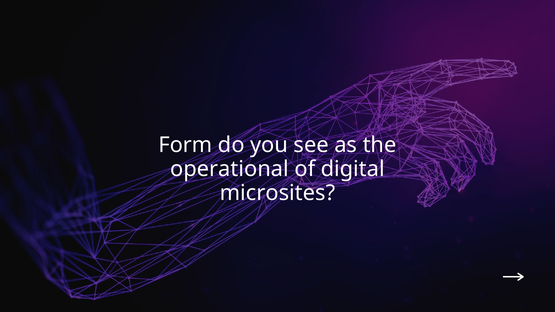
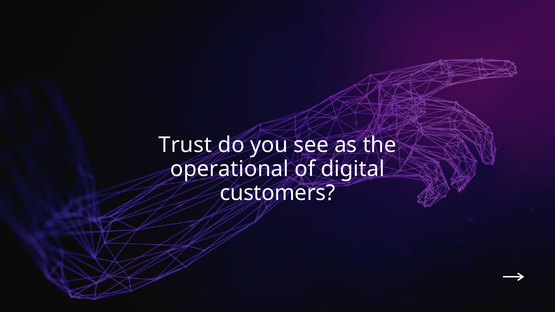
Form: Form -> Trust (185, 145)
microsites: microsites -> customers (278, 193)
